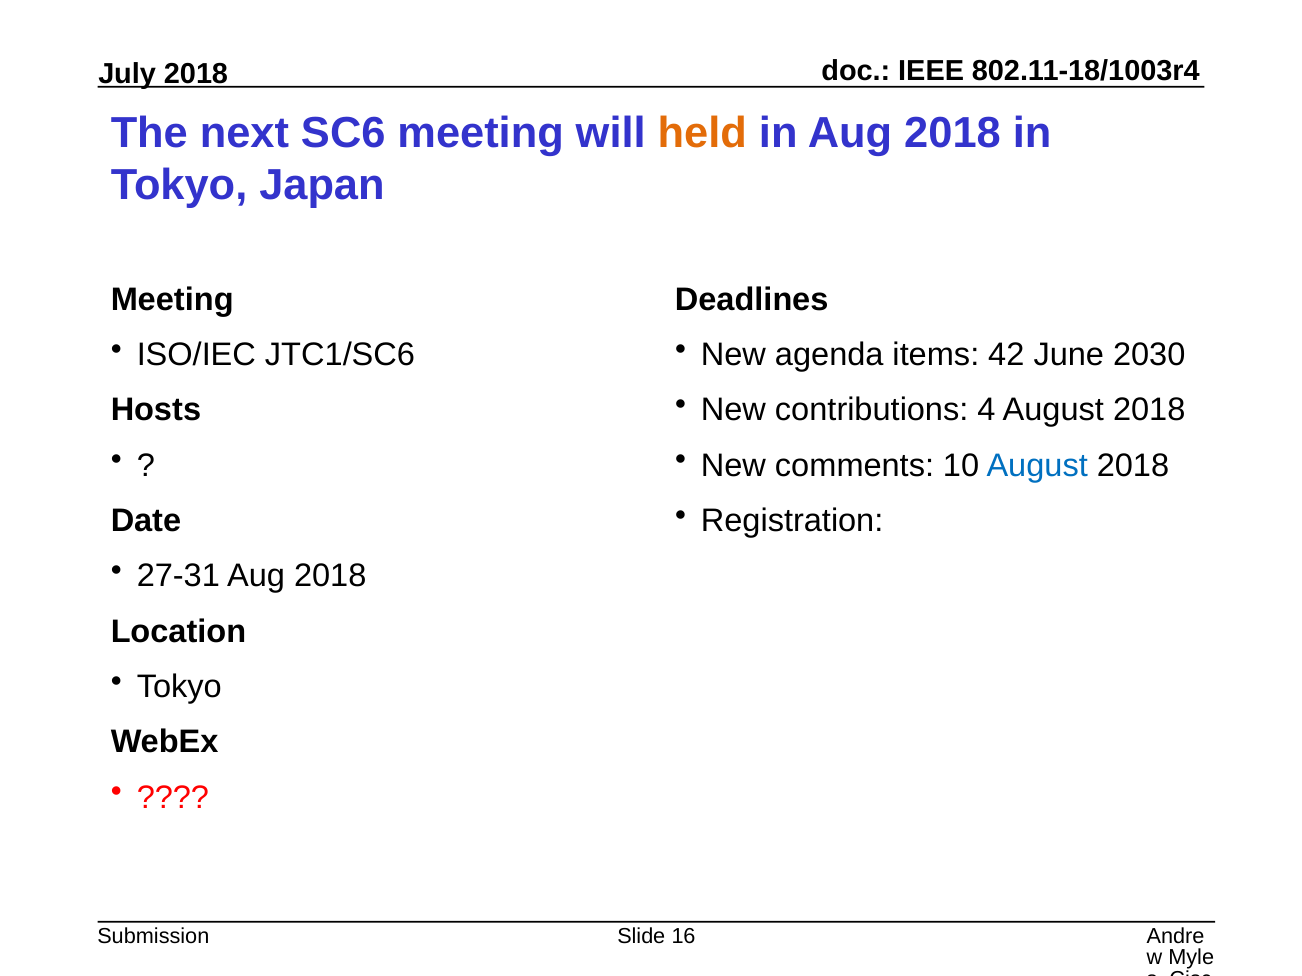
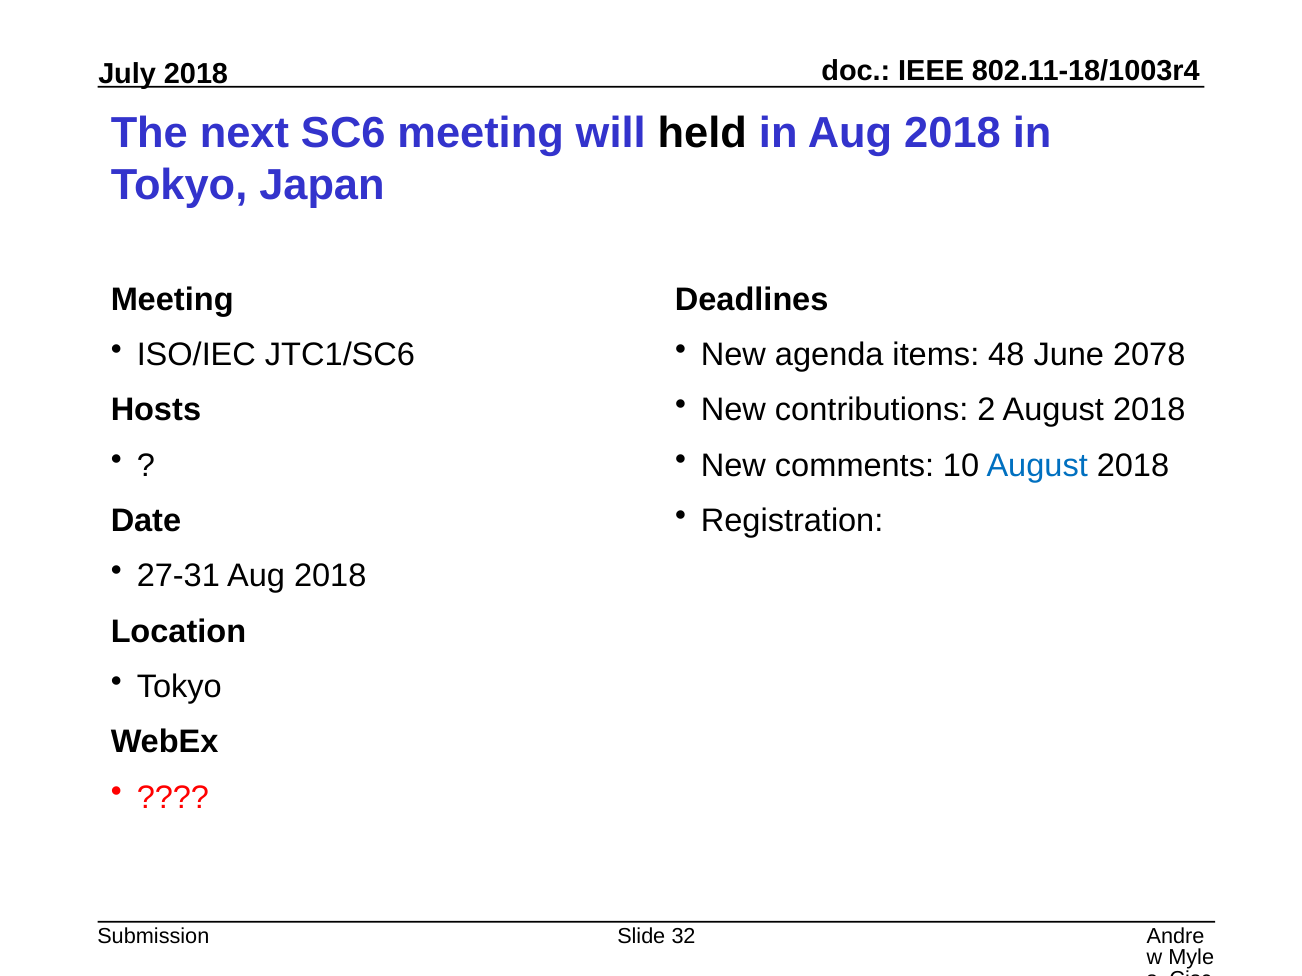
held colour: orange -> black (702, 133)
42: 42 -> 48 (1006, 355)
2030: 2030 -> 2078 (1149, 355)
4: 4 -> 2 (986, 410)
16: 16 -> 32 (684, 937)
